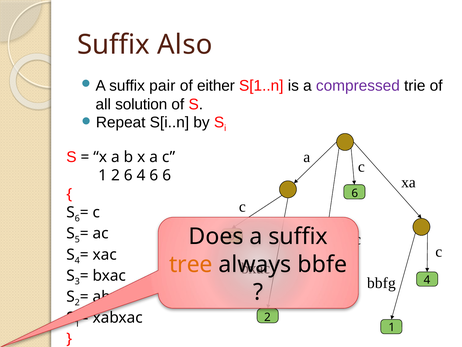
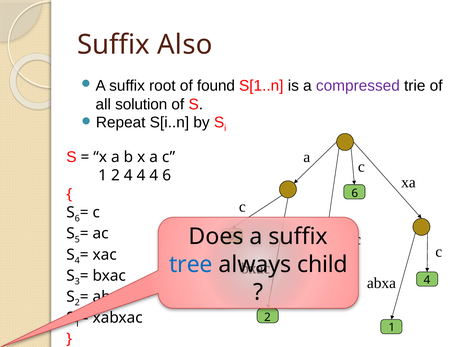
pair: pair -> root (162, 86)
either: either -> found (216, 86)
1 2 6: 6 -> 4 (128, 175)
6: 6 -> 4 (154, 175)
tree colour: orange -> blue (191, 264)
bbfe: bbfe -> child (323, 264)
bbfg: bbfg -> abxa (381, 283)
